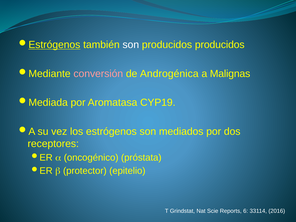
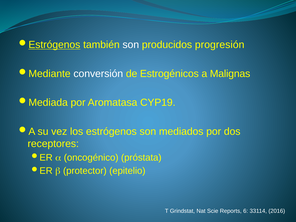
producidos producidos: producidos -> progresión (220, 45)
conversión colour: pink -> white (98, 74)
Androgénica: Androgénica -> Estrogénicos (169, 74)
